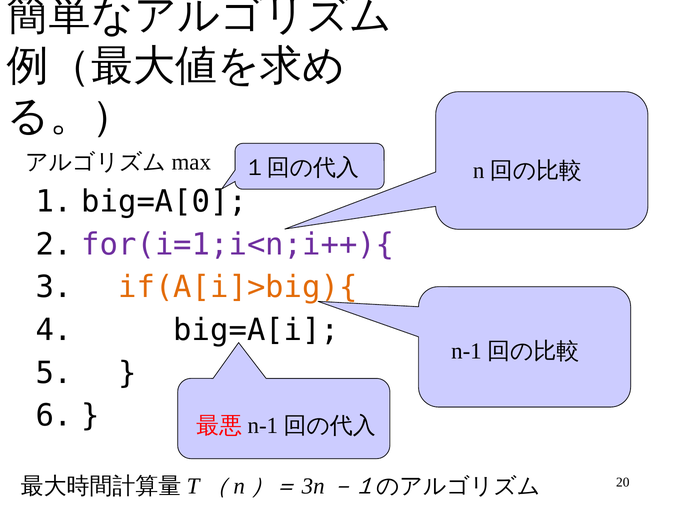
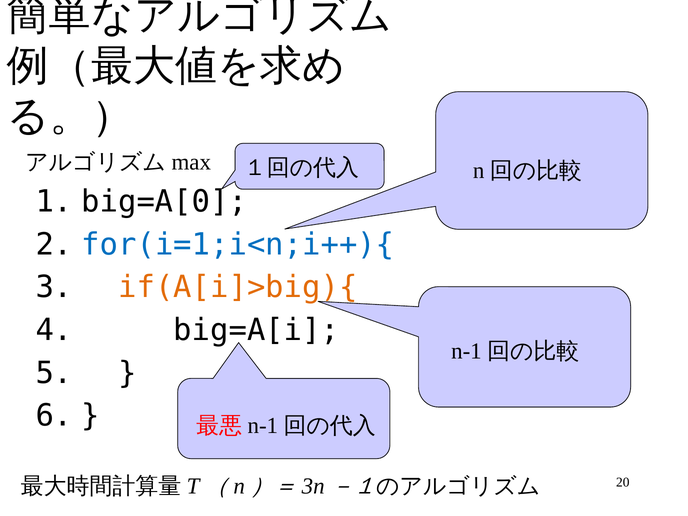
for(i=1;i<n;i++){ colour: purple -> blue (238, 244)
